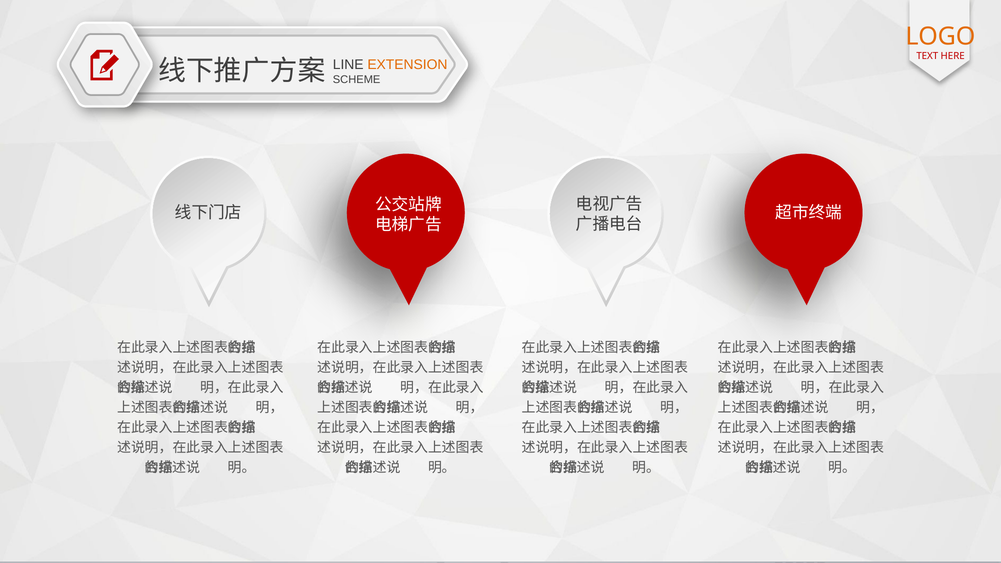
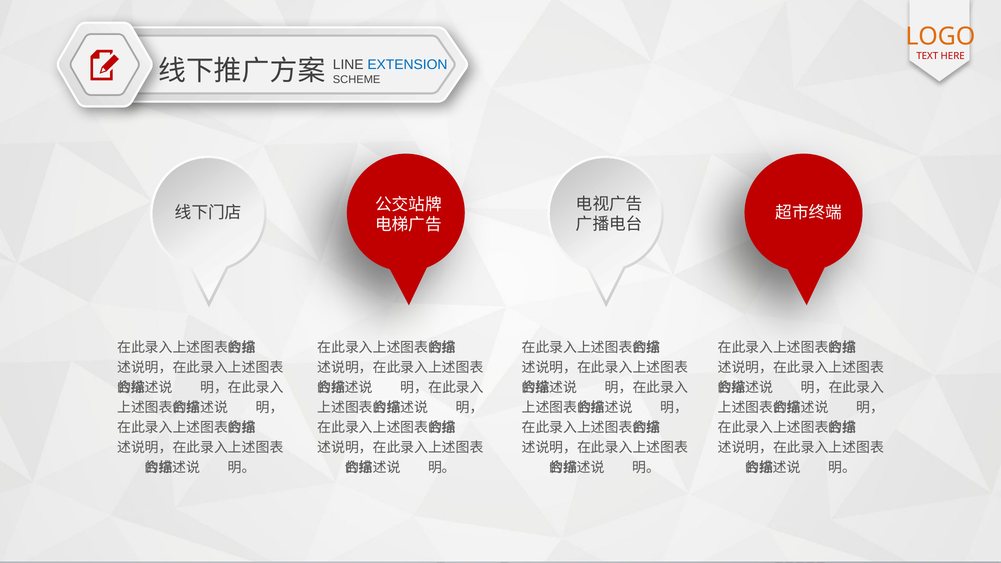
EXTENSION colour: orange -> blue (407, 65)
